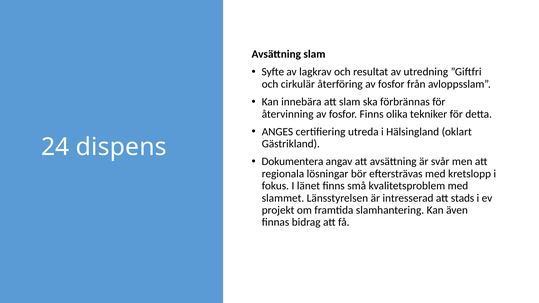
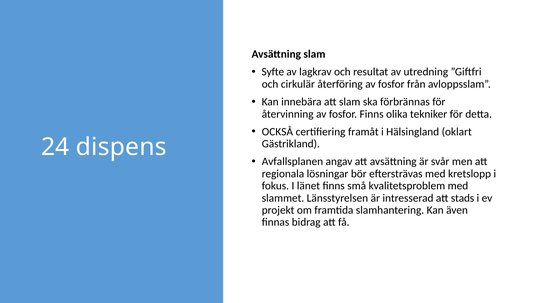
ANGES: ANGES -> OCKSÅ (277, 132)
utreda: utreda -> framåt (363, 132)
Dokumentera: Dokumentera -> Avfallsplanen (292, 162)
